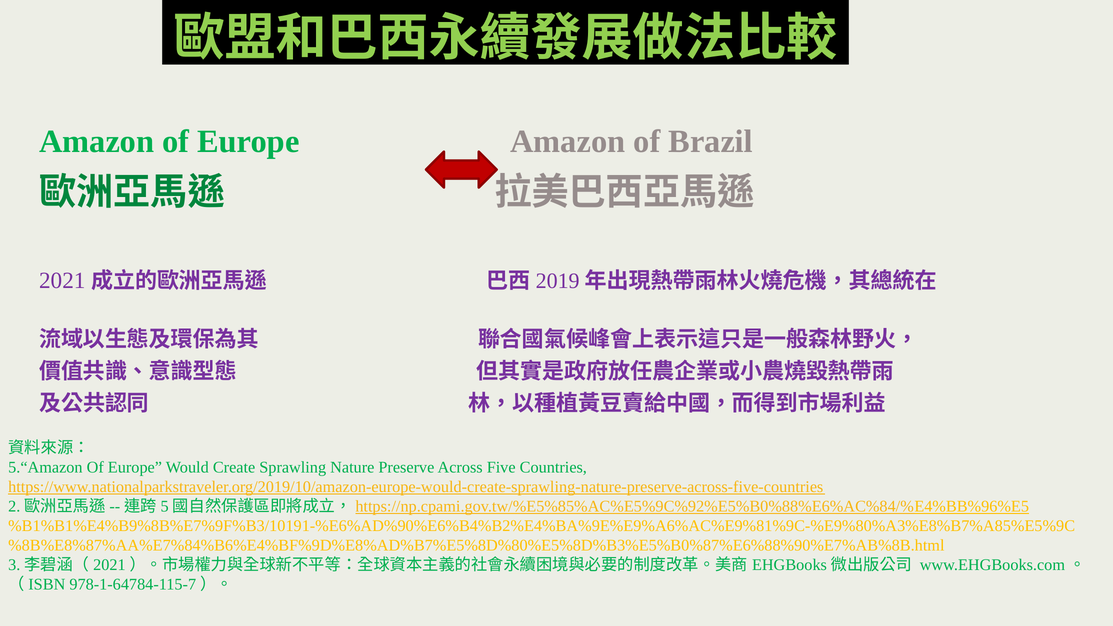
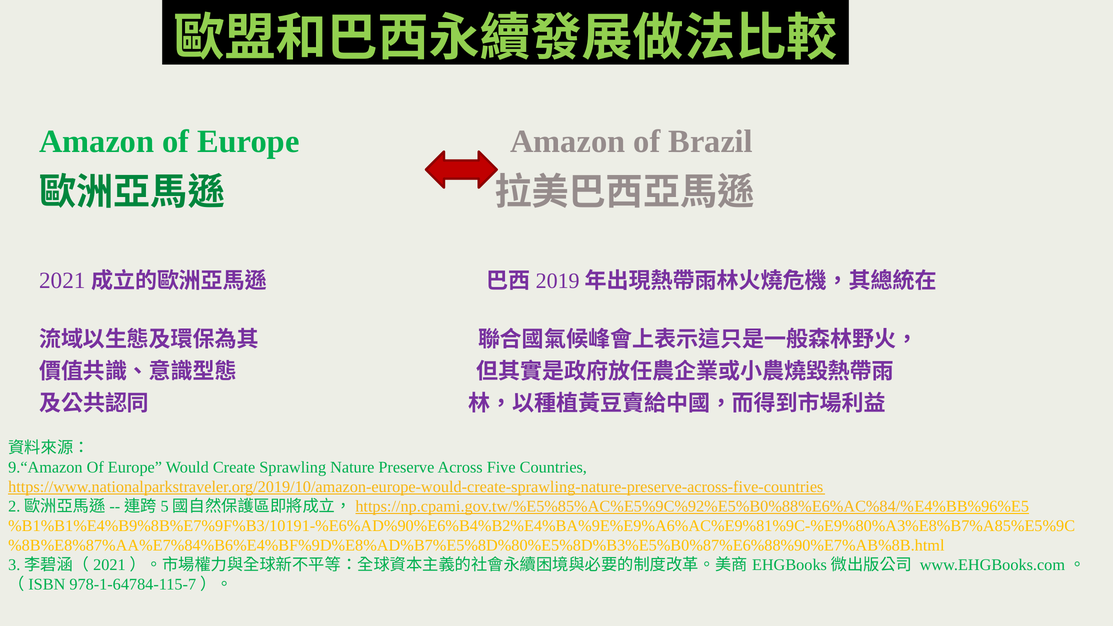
5.“Amazon: 5.“Amazon -> 9.“Amazon (45, 468)
